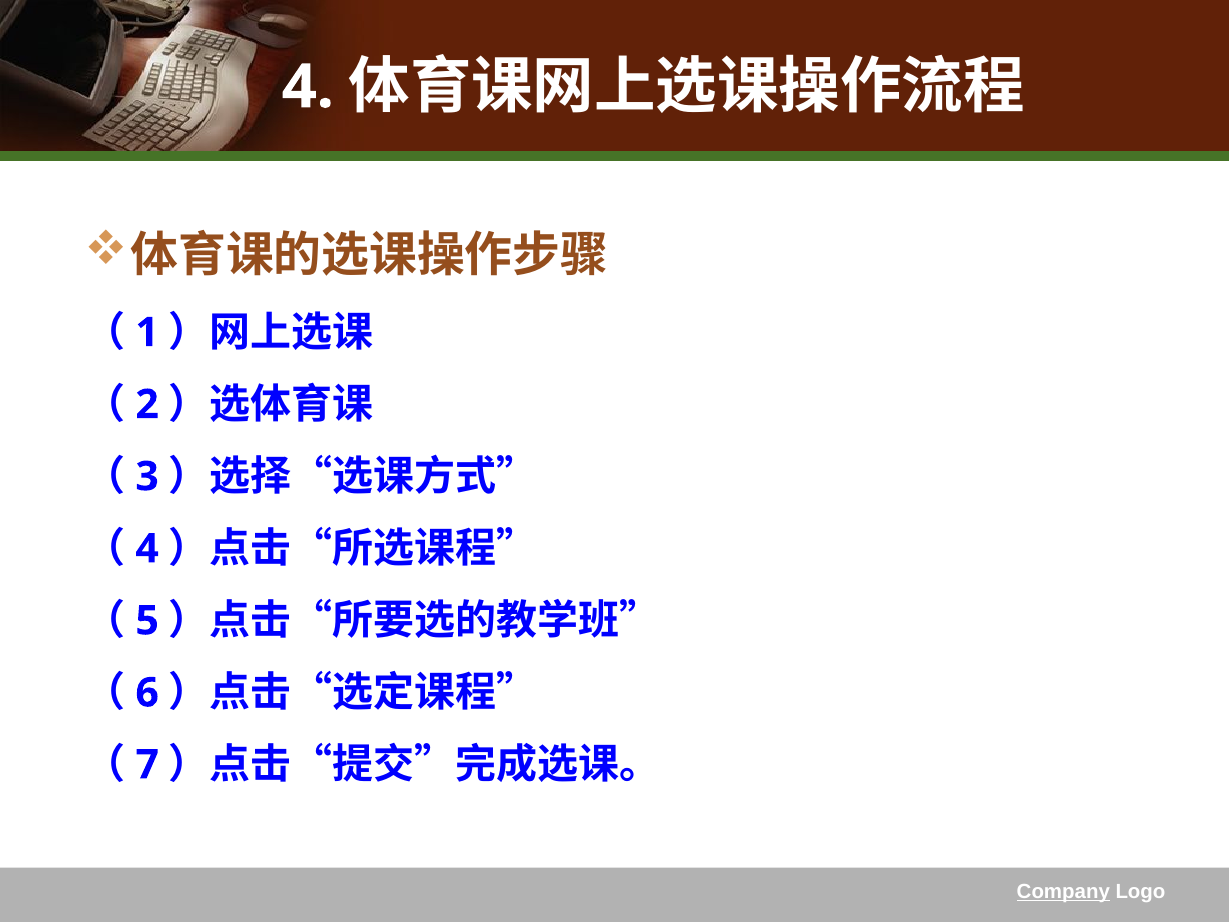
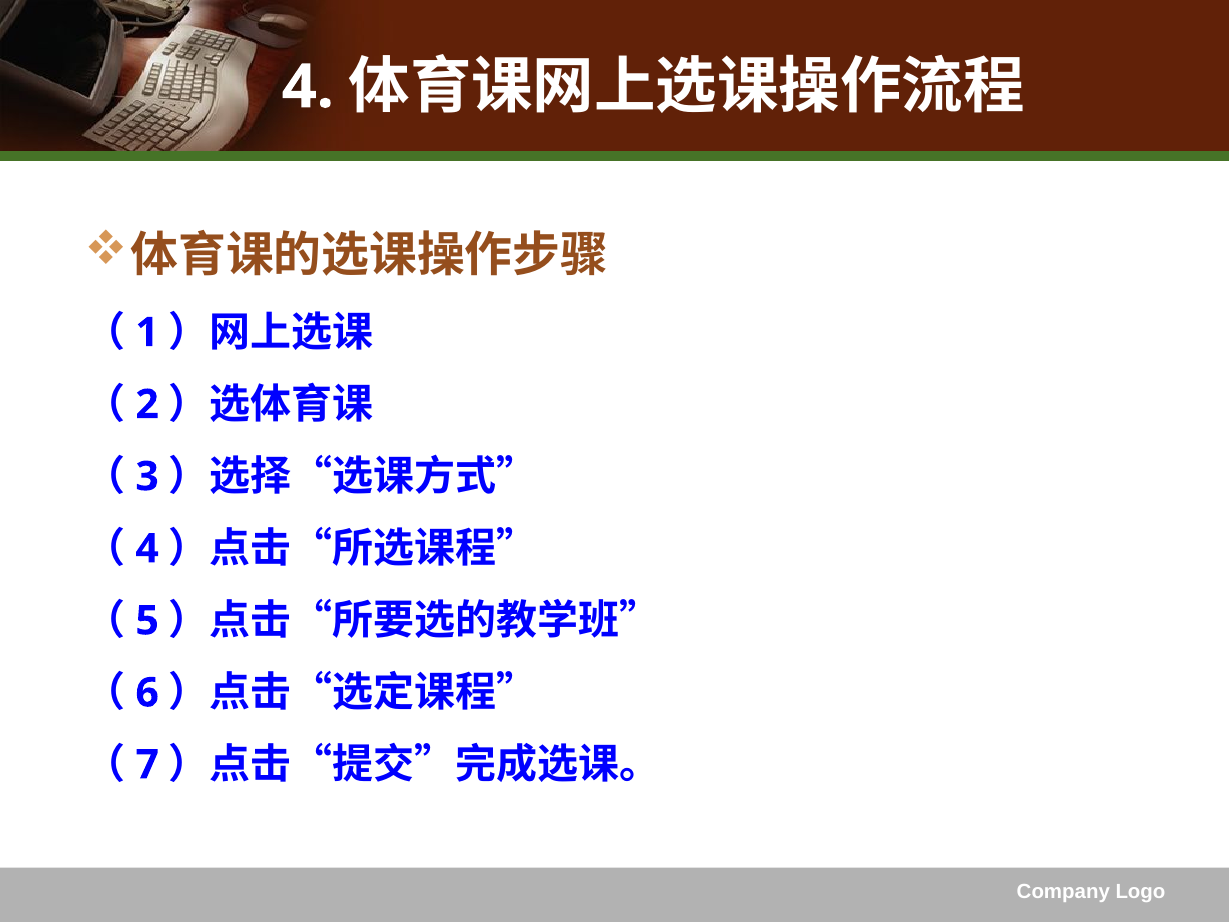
Company underline: present -> none (1063, 892)
